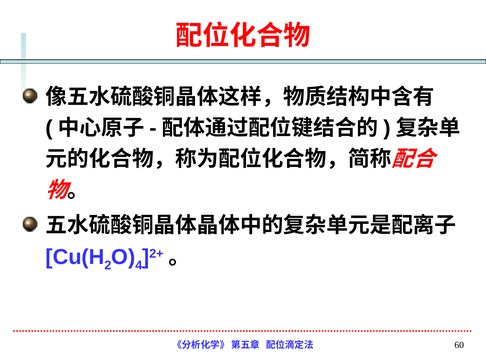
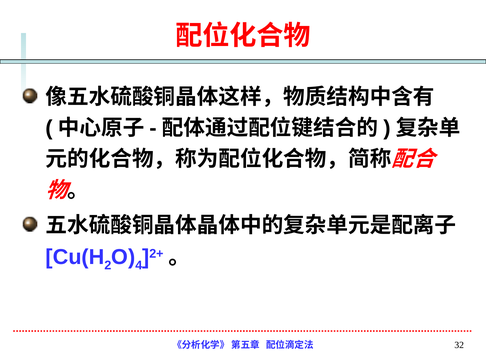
60: 60 -> 32 (459, 346)
